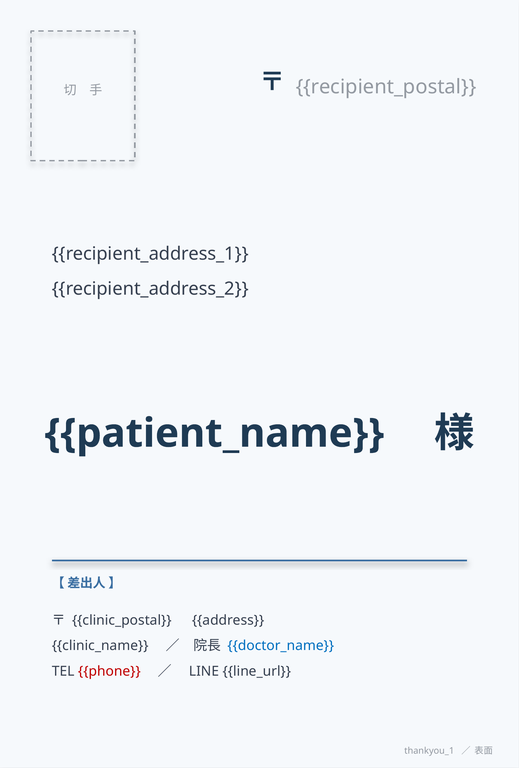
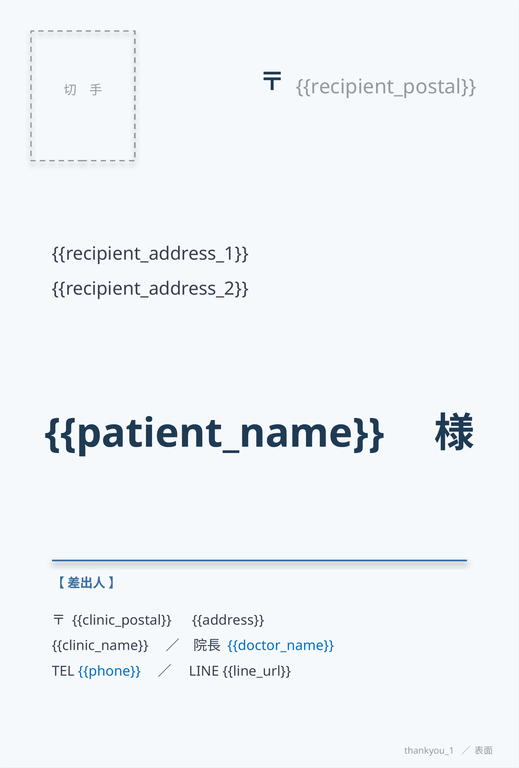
phone colour: red -> blue (109, 671)
